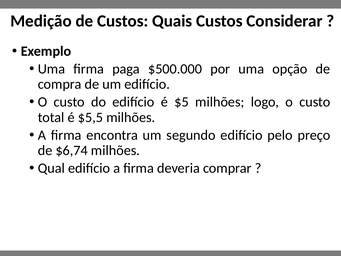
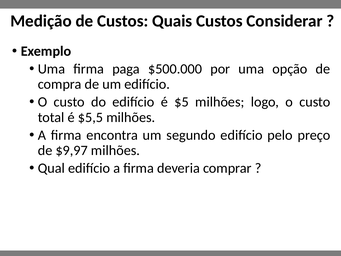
$6,74: $6,74 -> $9,97 (72, 150)
